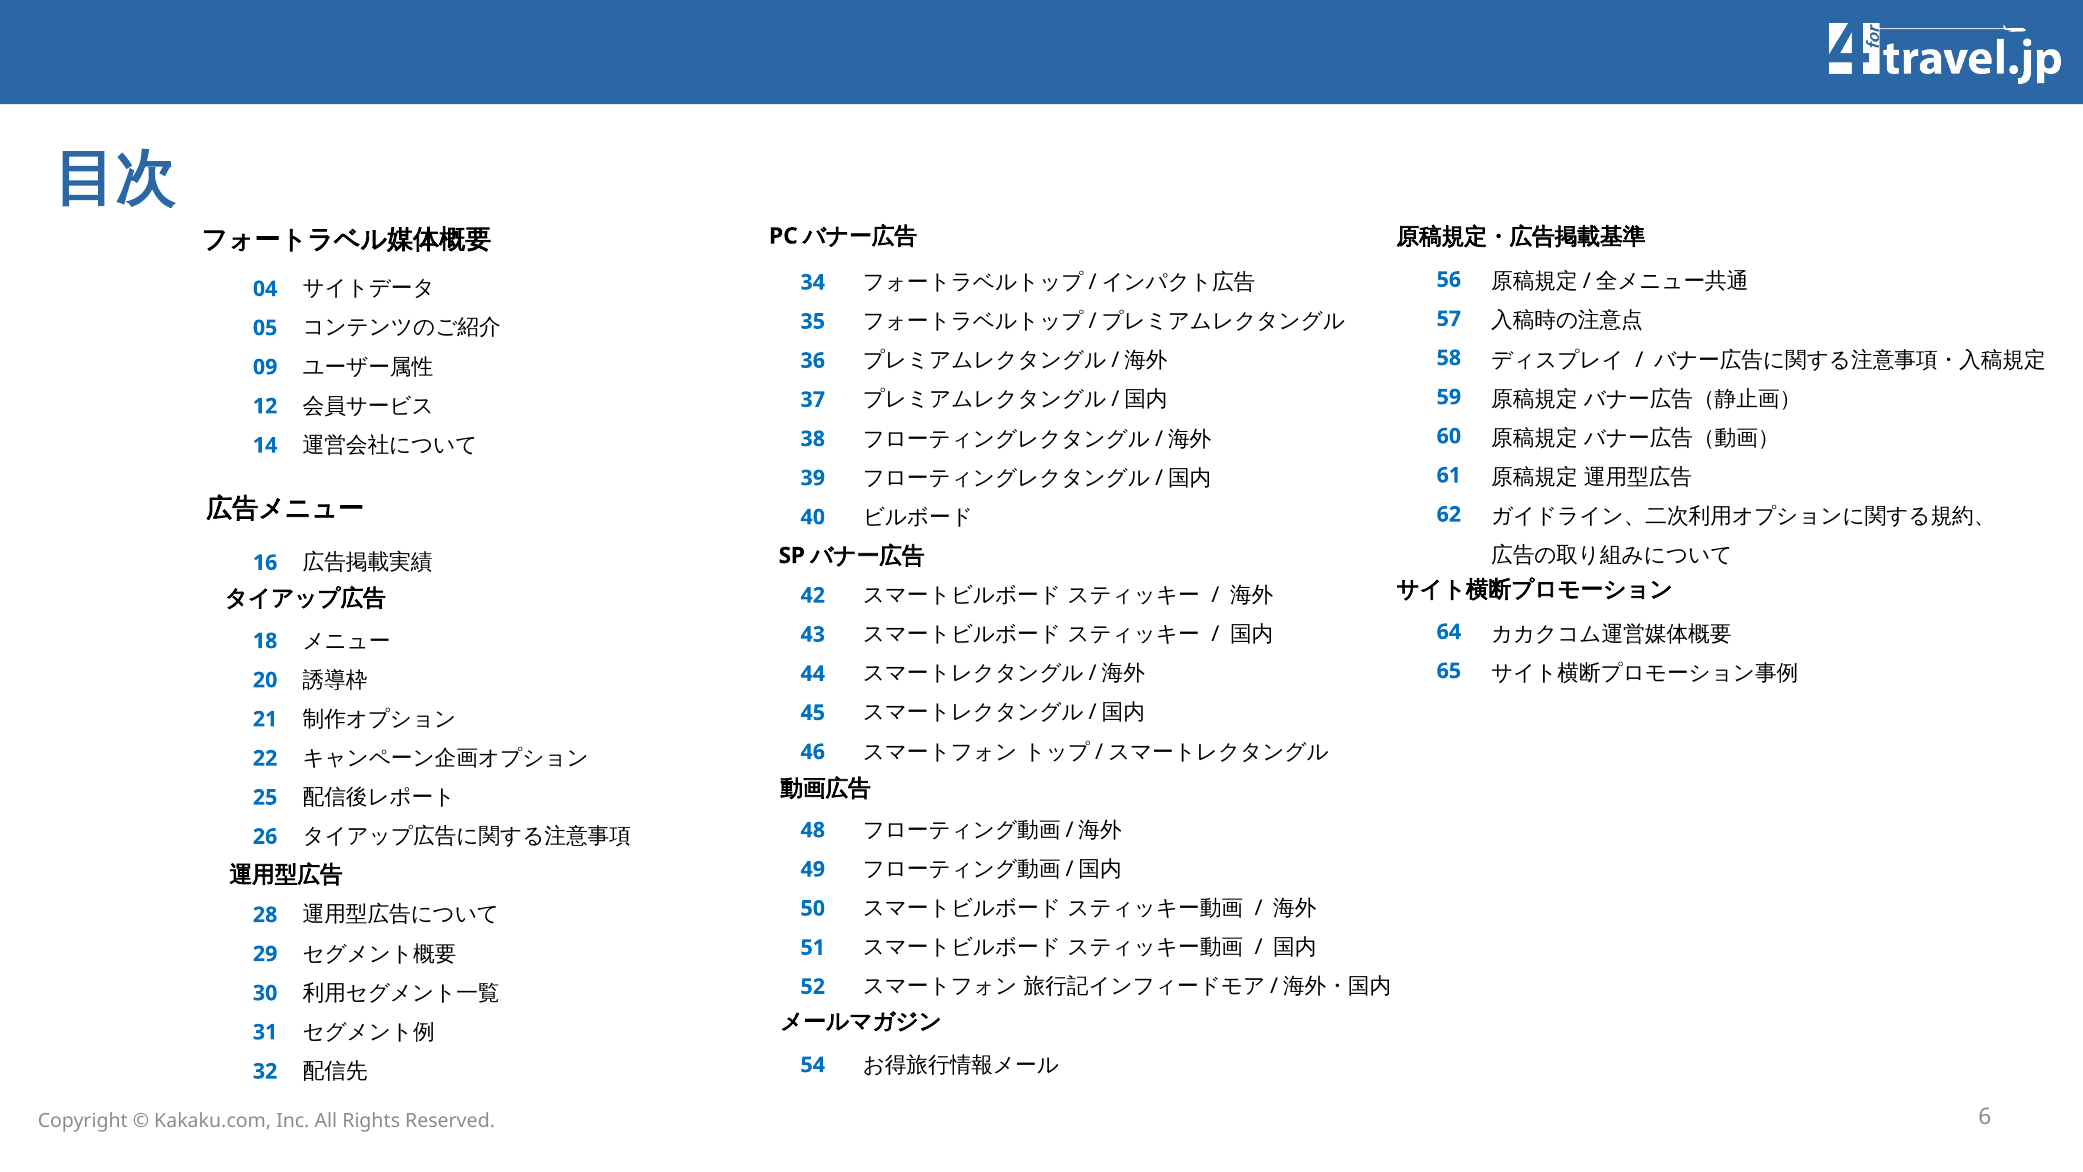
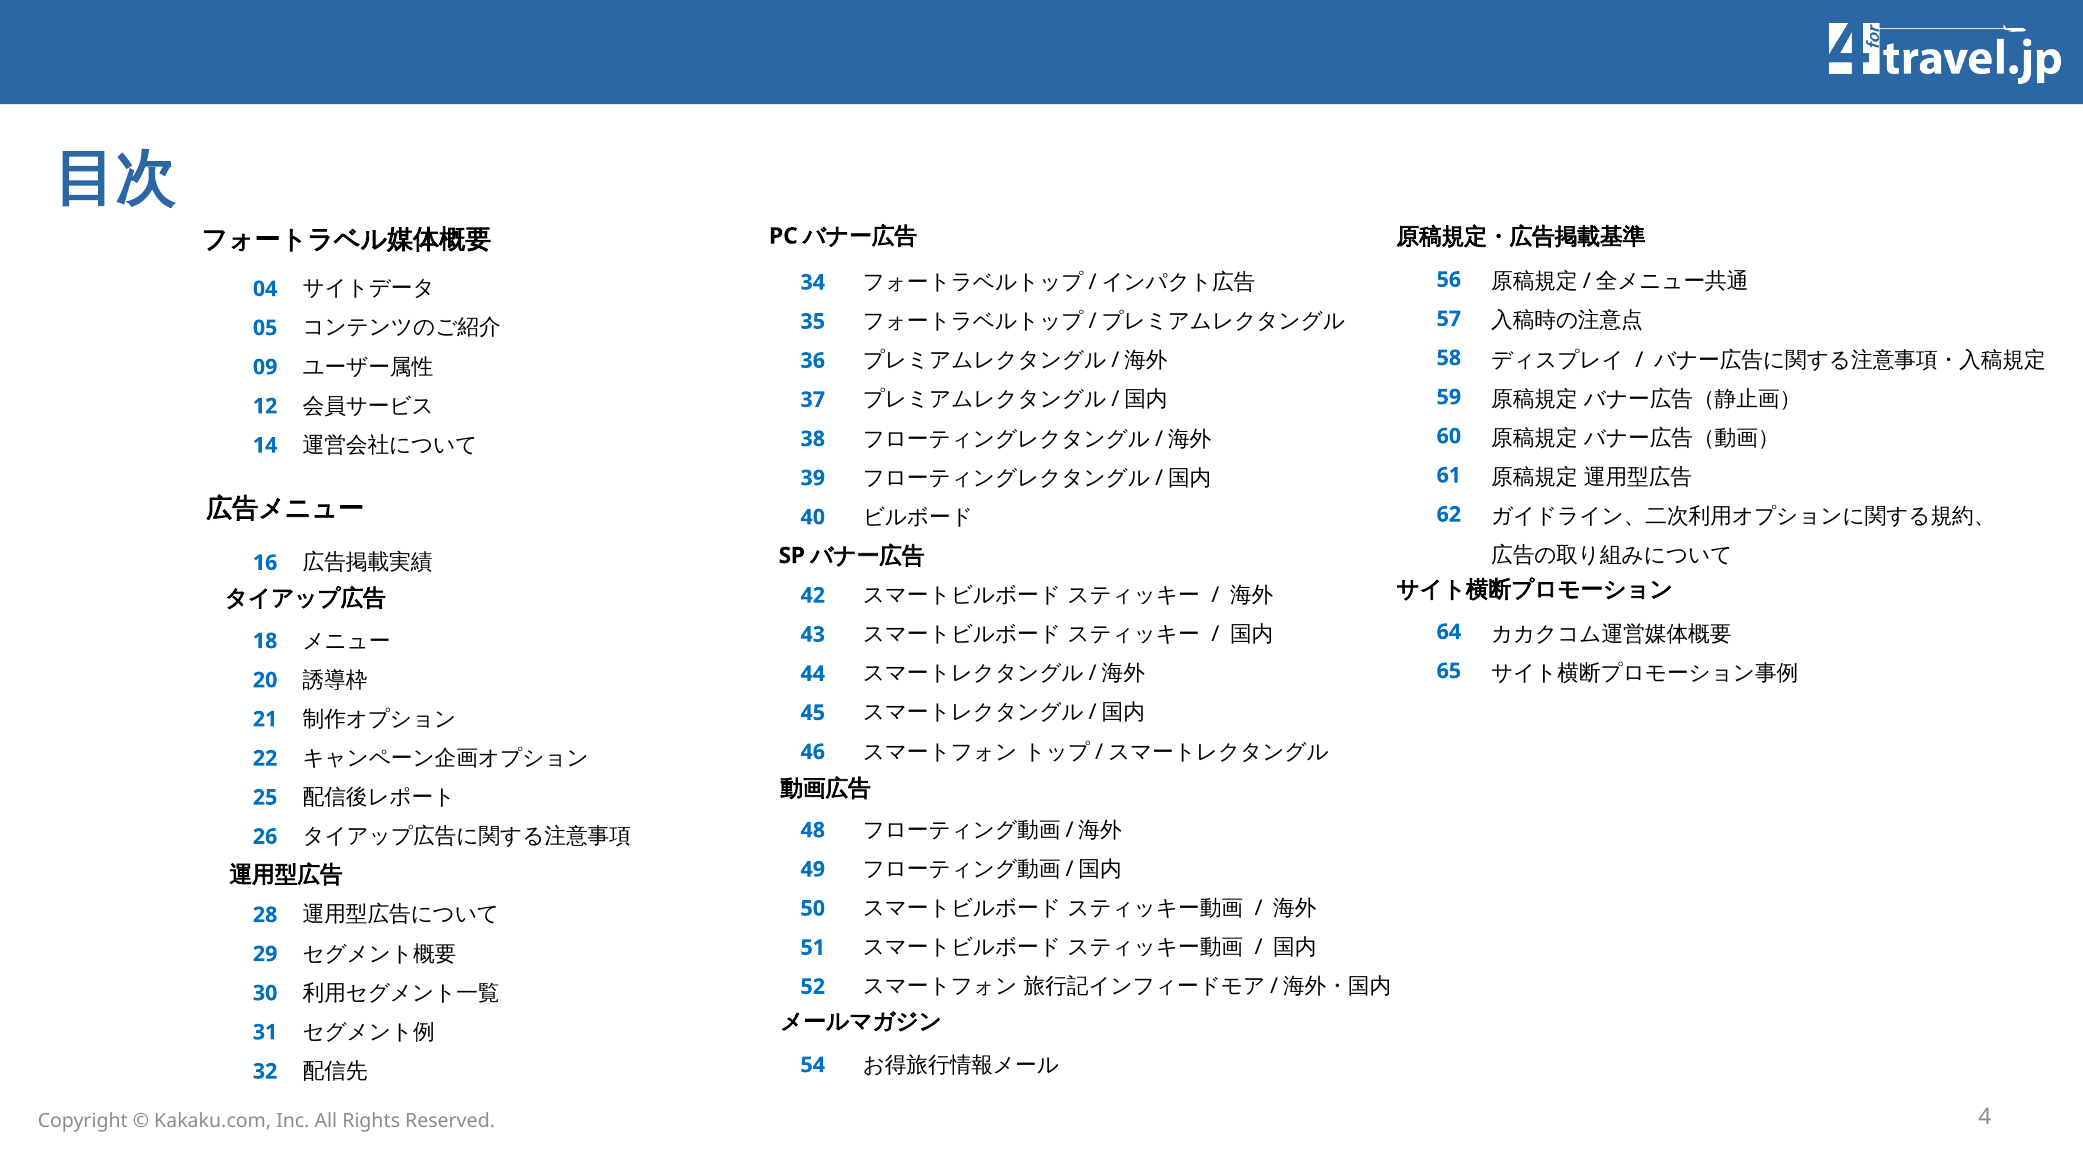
6: 6 -> 4 (1985, 1117)
